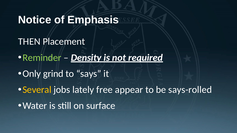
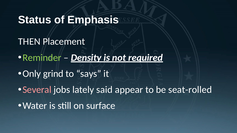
Notice: Notice -> Status (35, 20)
Several colour: yellow -> pink (37, 90)
free: free -> said (104, 90)
says-rolled: says-rolled -> seat-rolled (190, 90)
